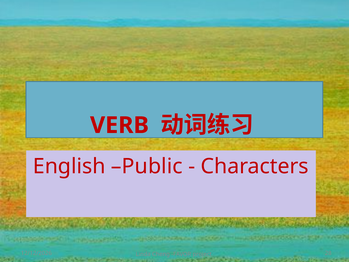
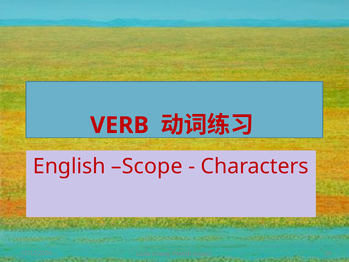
Public: Public -> Scope (147, 166)
